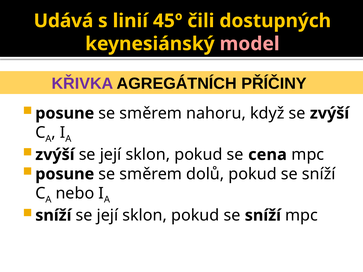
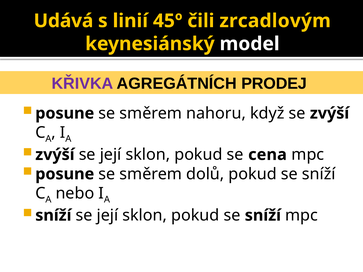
dostupných: dostupných -> zrcadlovým (275, 21)
model colour: pink -> white (250, 44)
PŘÍČINY: PŘÍČINY -> PRODEJ (274, 84)
